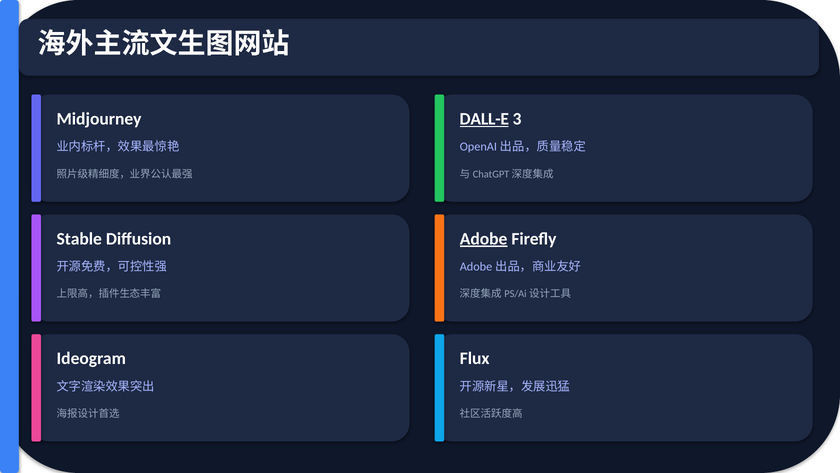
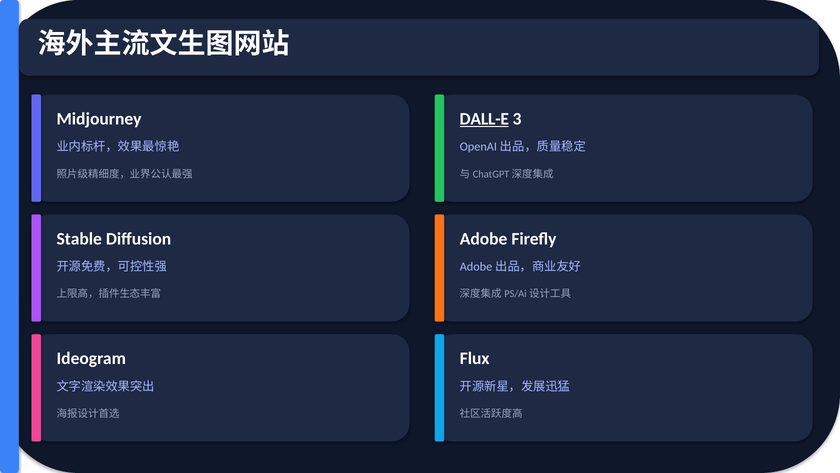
Adobe underline: present -> none (484, 238)
